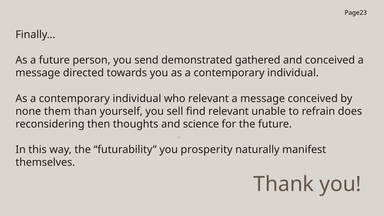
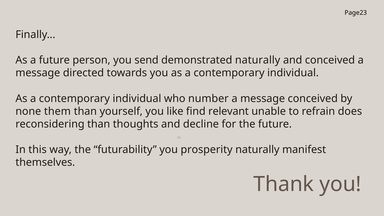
demonstrated gathered: gathered -> naturally (258, 60)
who relevant: relevant -> number (208, 98)
sell: sell -> like (175, 111)
reconsidering then: then -> than (99, 124)
science: science -> decline (201, 124)
